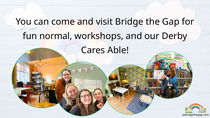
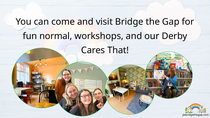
Able: Able -> That (118, 50)
